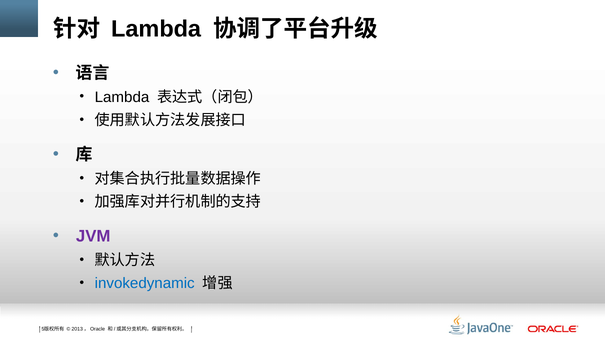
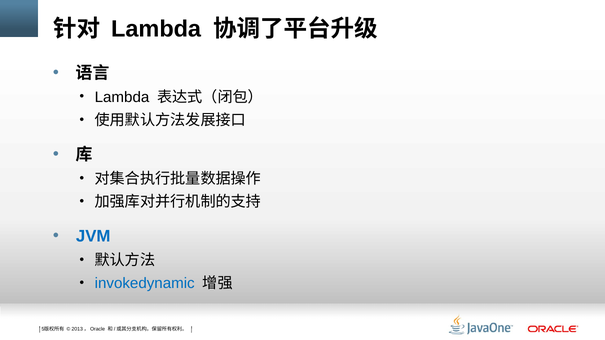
JVM colour: purple -> blue (93, 236)
